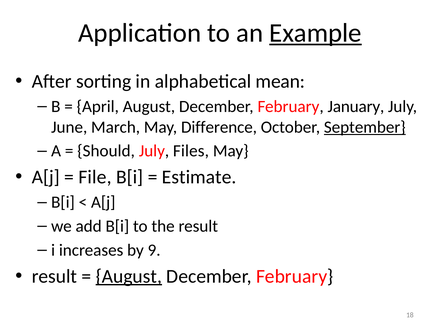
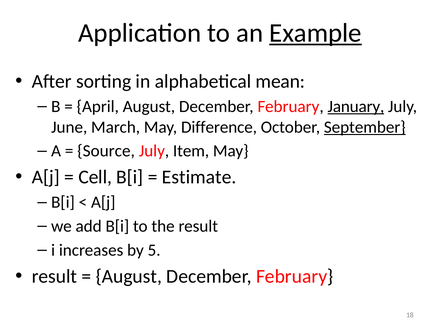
January underline: none -> present (356, 107)
Should: Should -> Source (106, 151)
Files: Files -> Item (191, 151)
File: File -> Cell (95, 177)
9: 9 -> 5 (154, 250)
August underline: present -> none (129, 276)
